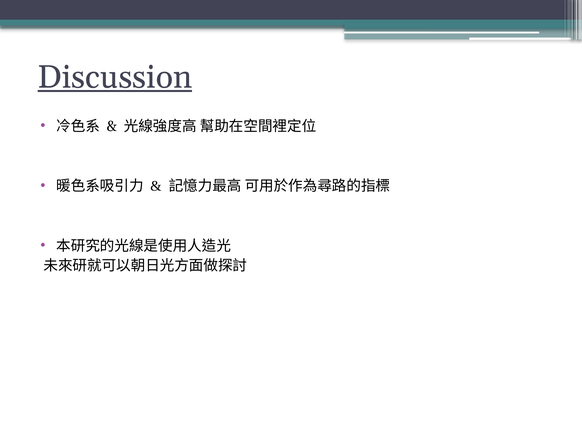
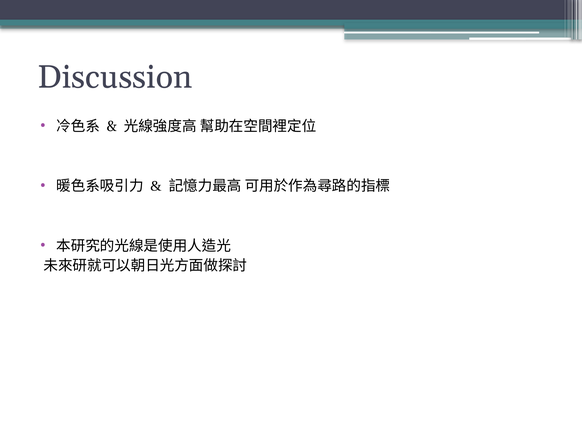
Discussion underline: present -> none (115, 77)
